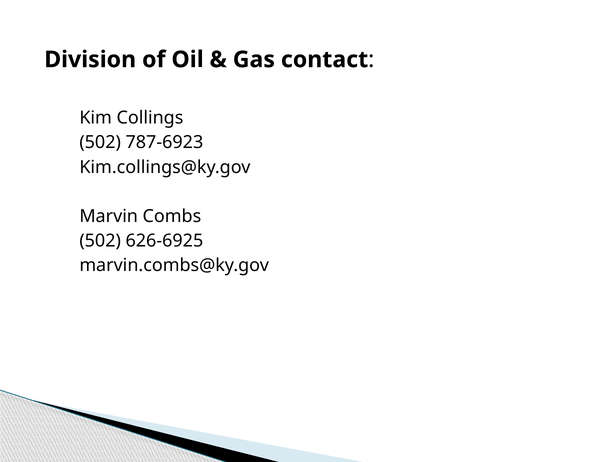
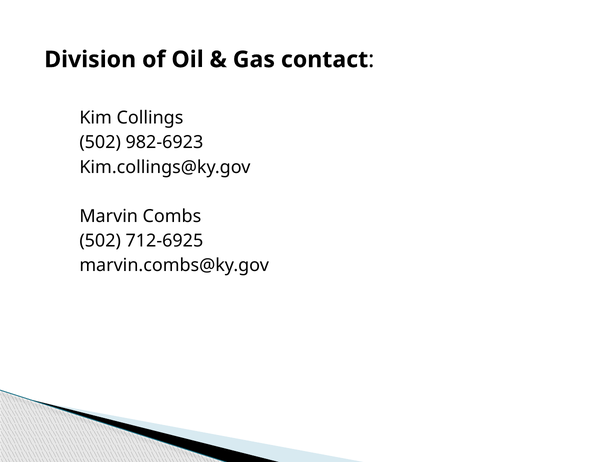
787-6923: 787-6923 -> 982-6923 (164, 143)
626-6925: 626-6925 -> 712-6925 (164, 241)
